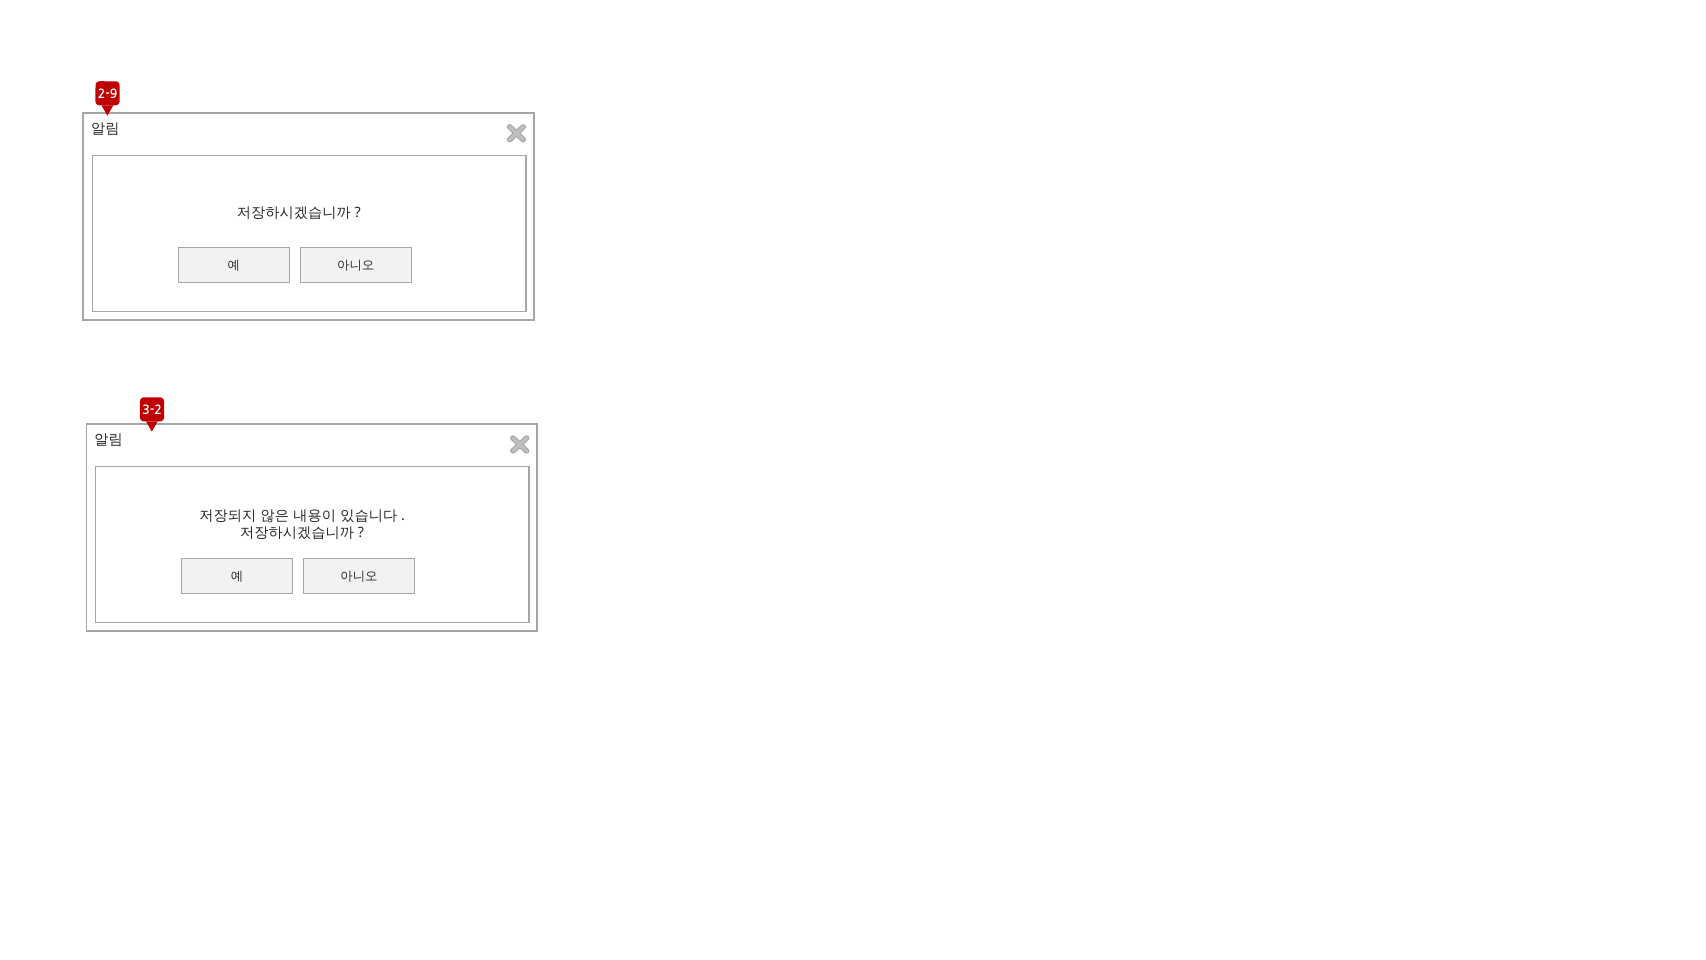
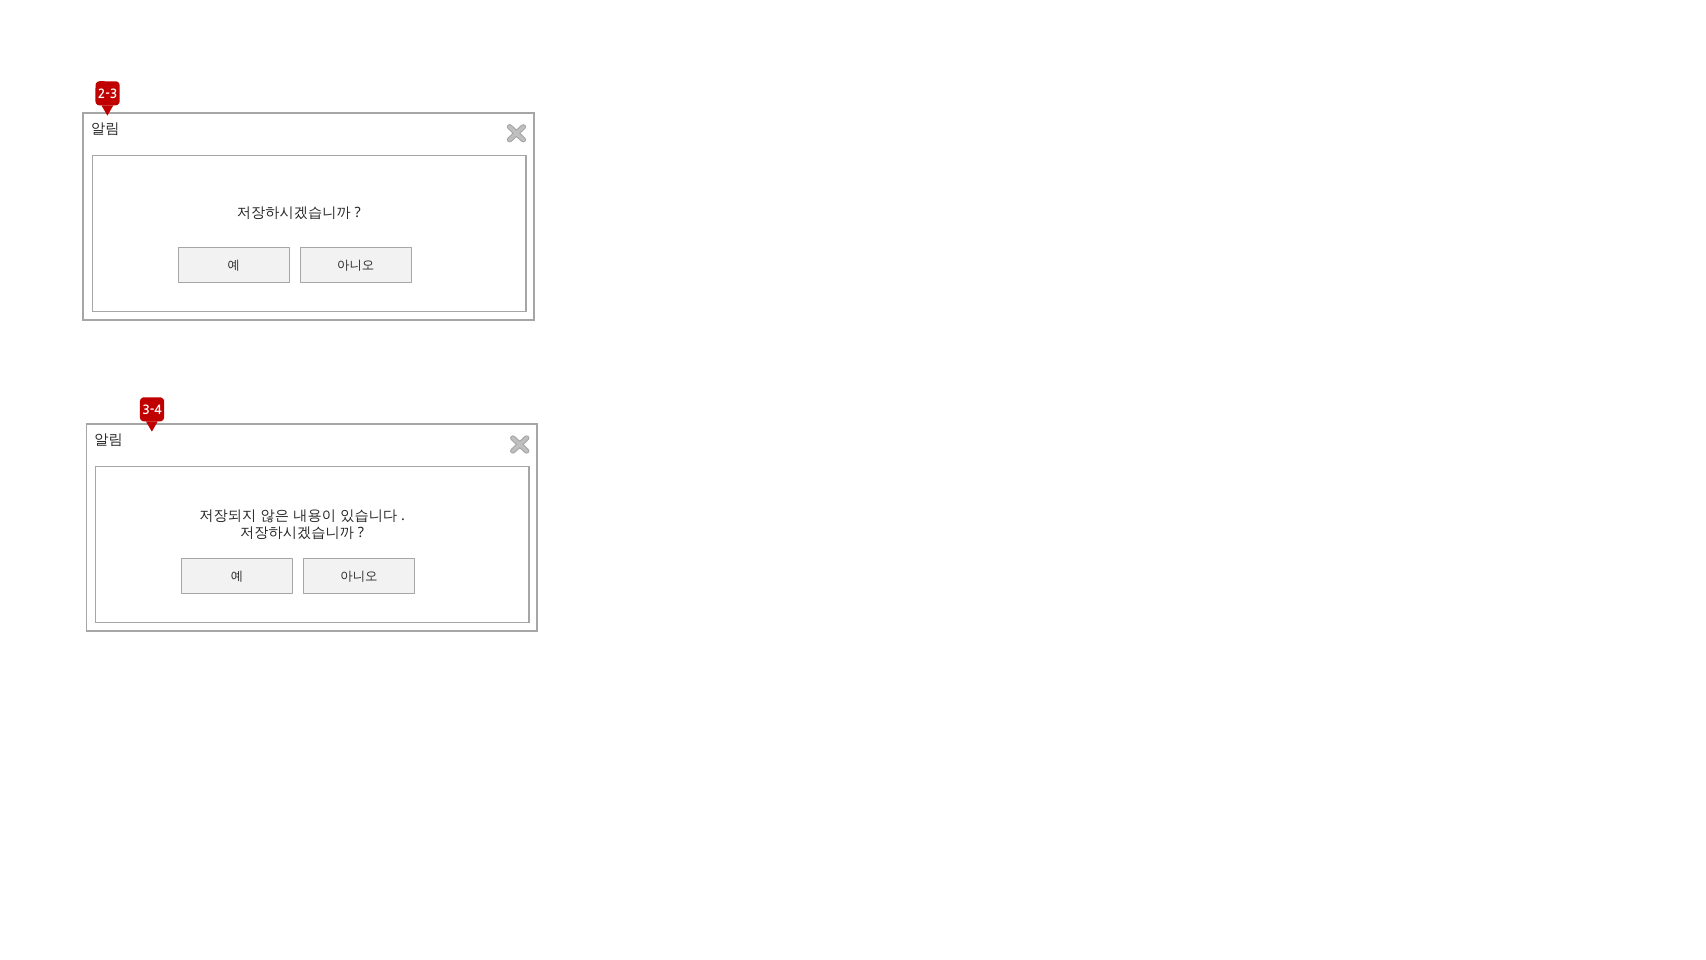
2-9: 2-9 -> 2-3 (108, 94)
3-2: 3-2 -> 3-4 (152, 410)
